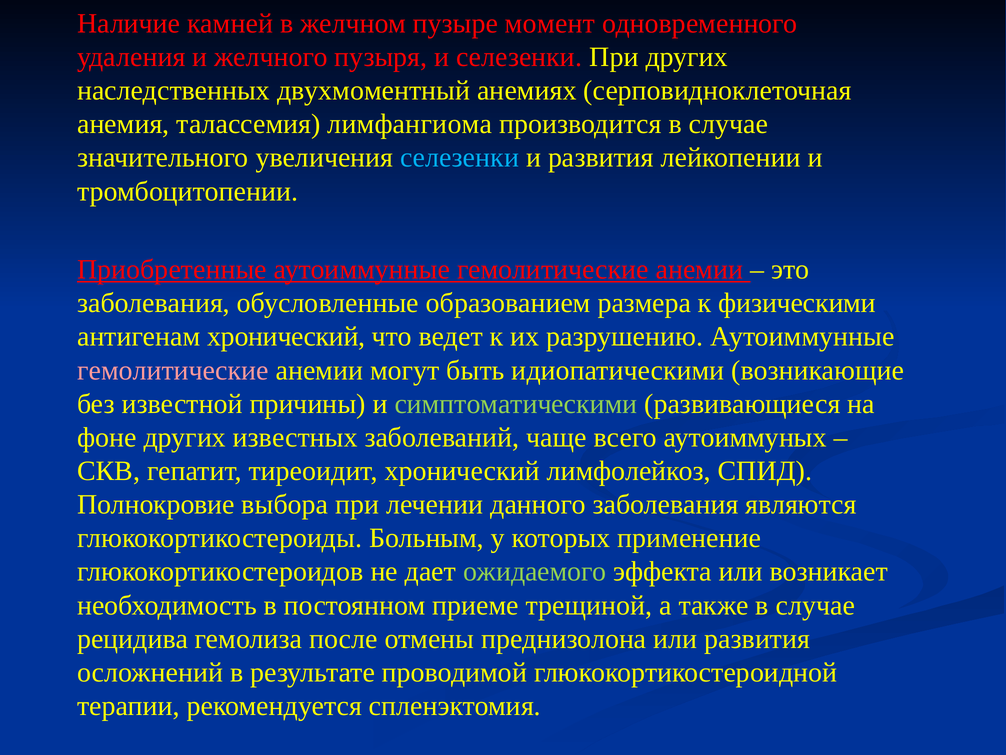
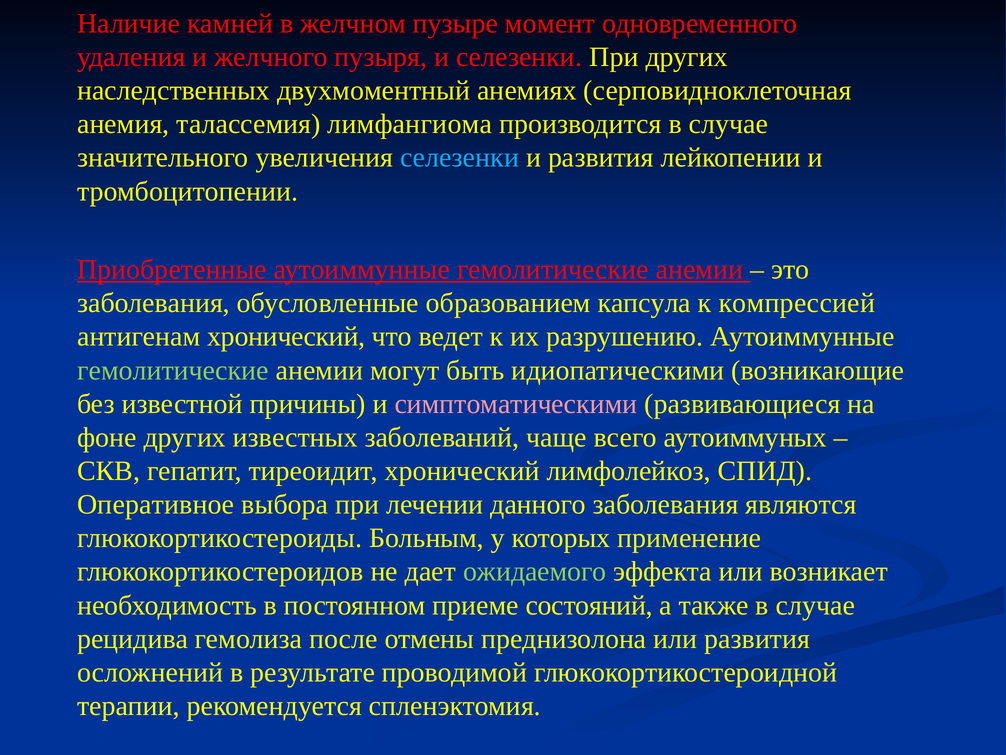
размера: размера -> капсула (644, 303)
физическими: физическими -> компрессией (797, 303)
гемолитические colour: pink -> light green (173, 370)
симптоматическими colour: light green -> pink (516, 404)
Полнокровие: Полнокровие -> Оперативное (156, 504)
трещиной: трещиной -> состояний (589, 605)
